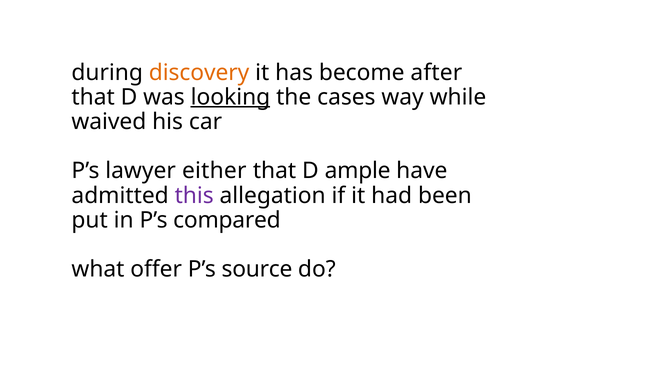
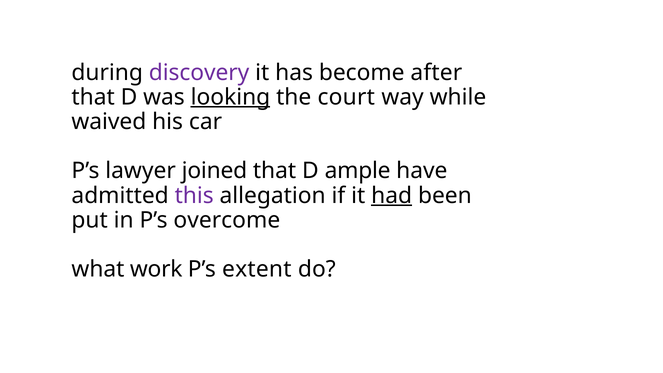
discovery colour: orange -> purple (199, 72)
cases: cases -> court (346, 97)
either: either -> joined (214, 171)
had underline: none -> present (392, 196)
compared: compared -> overcome (227, 220)
offer: offer -> work (156, 269)
source: source -> extent (257, 269)
